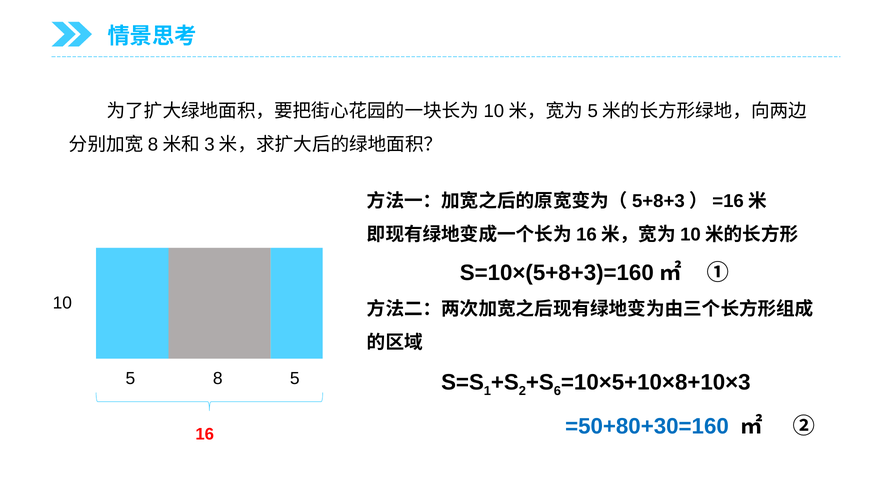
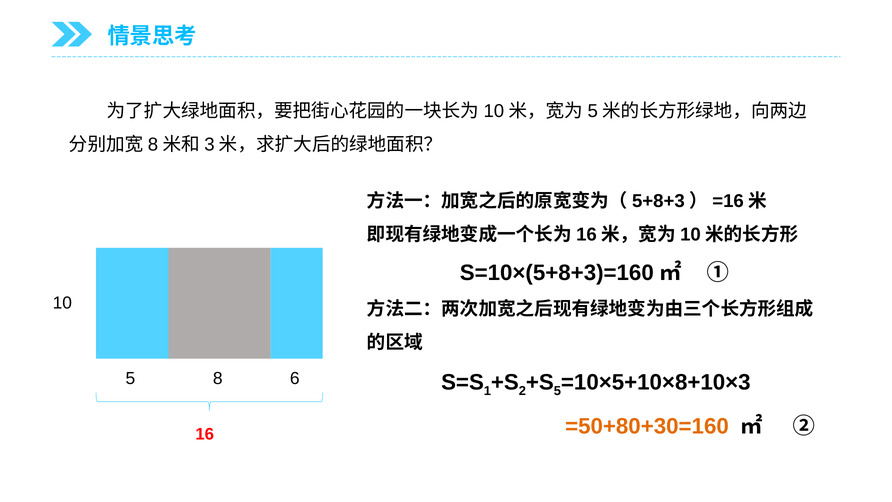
5 5: 5 -> 6 (295, 378)
6: 6 -> 5 (557, 391)
=50+80+30=160 colour: blue -> orange (647, 426)
